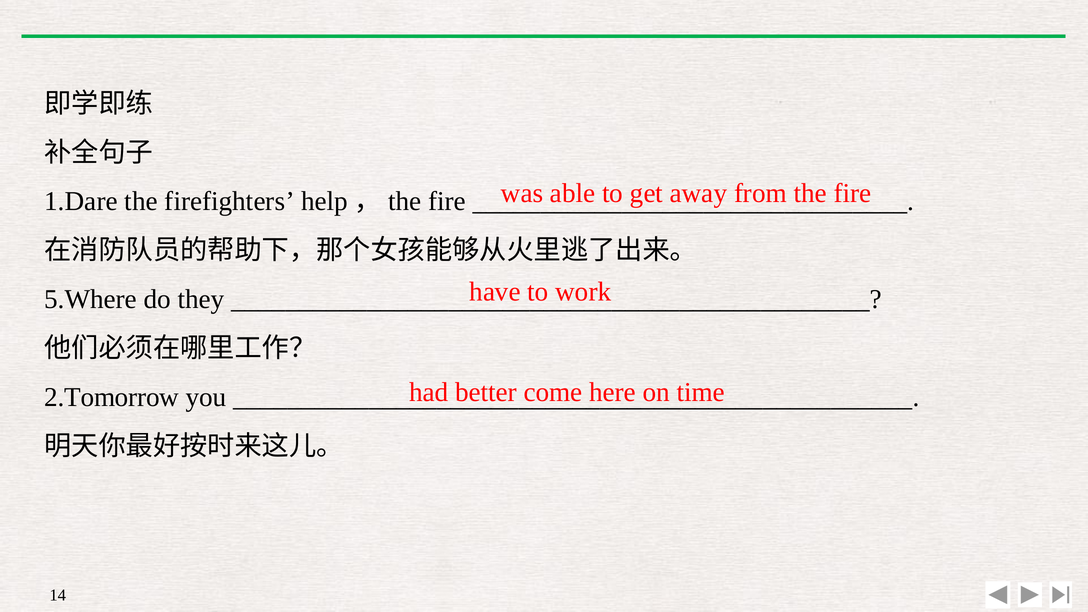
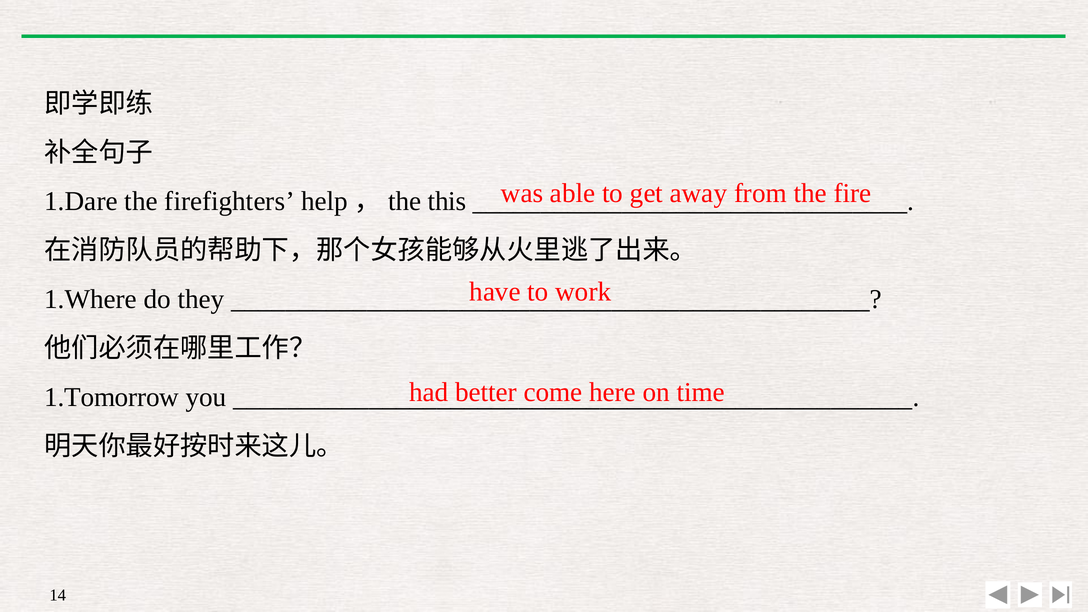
help，the fire: fire -> this (447, 202)
5.Where: 5.Where -> 1.Where (91, 299)
2.Tomorrow: 2.Tomorrow -> 1.Tomorrow (112, 397)
